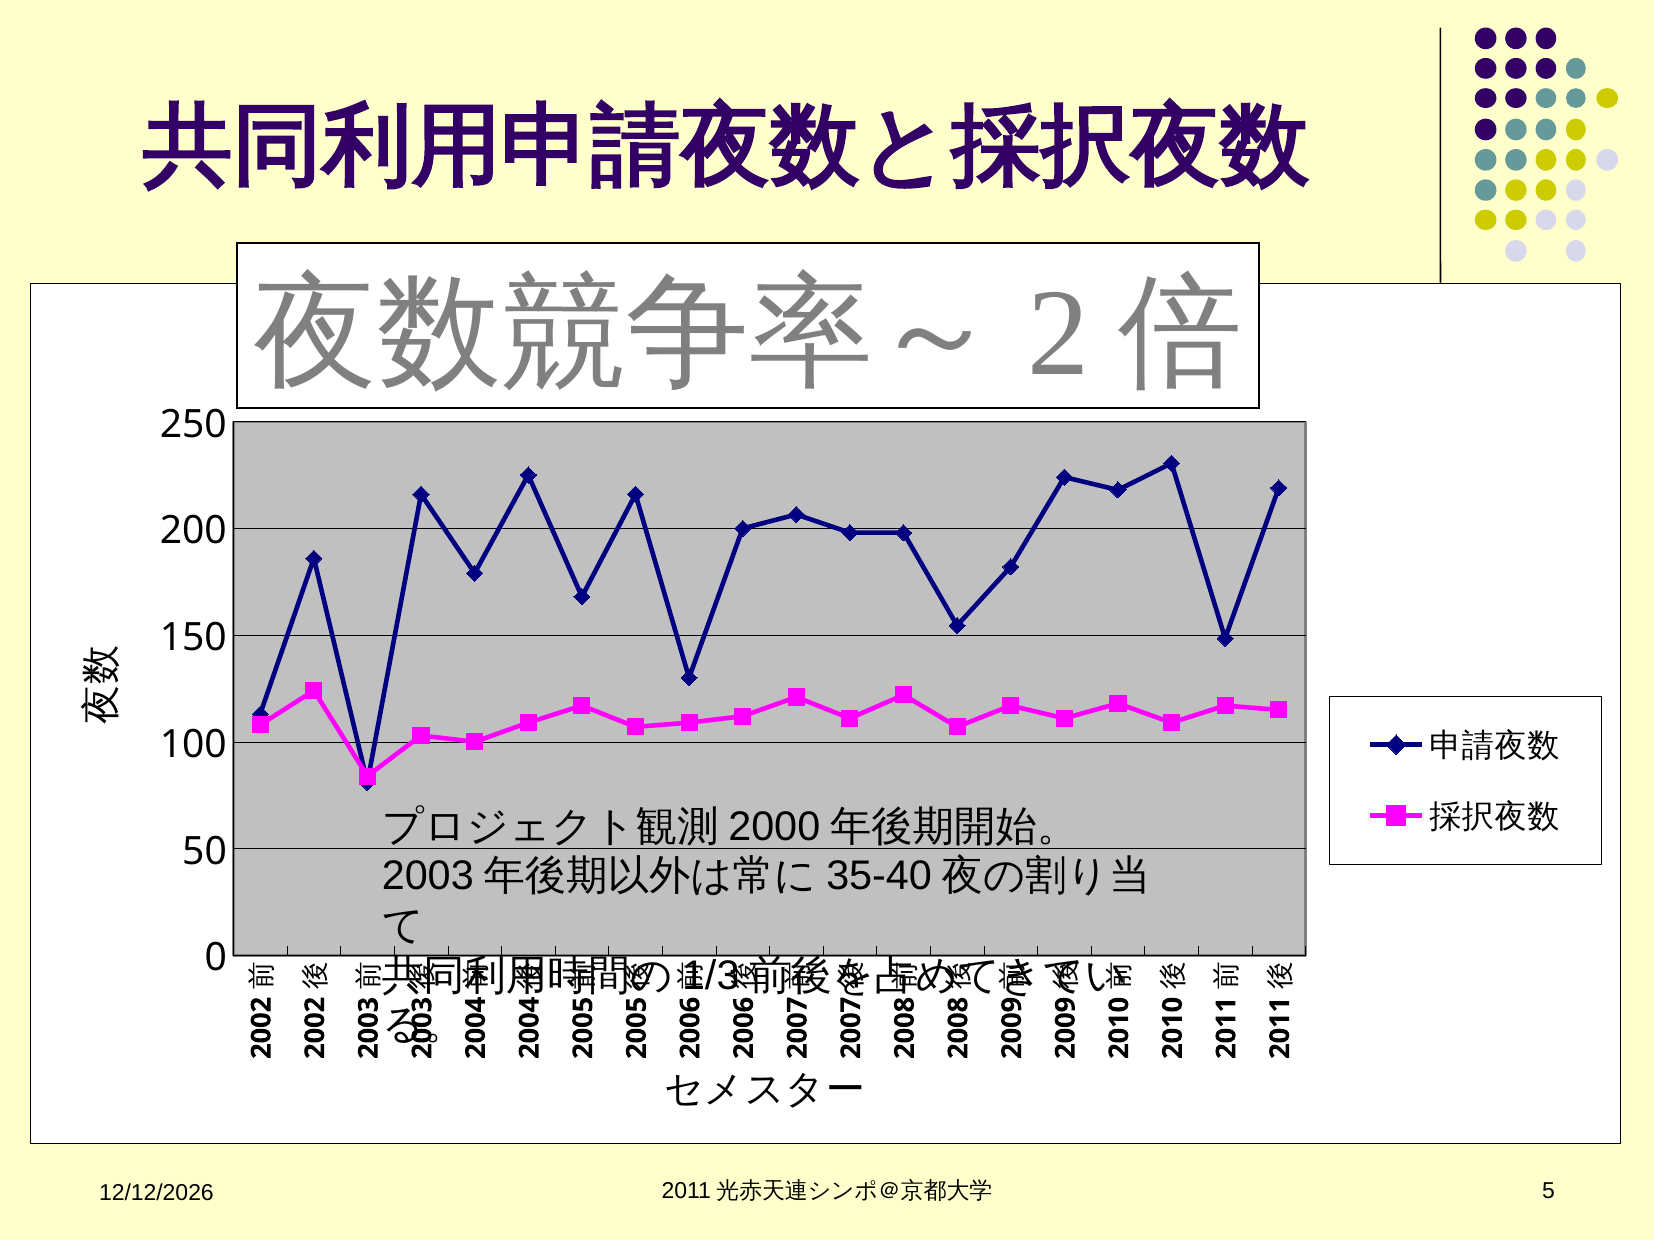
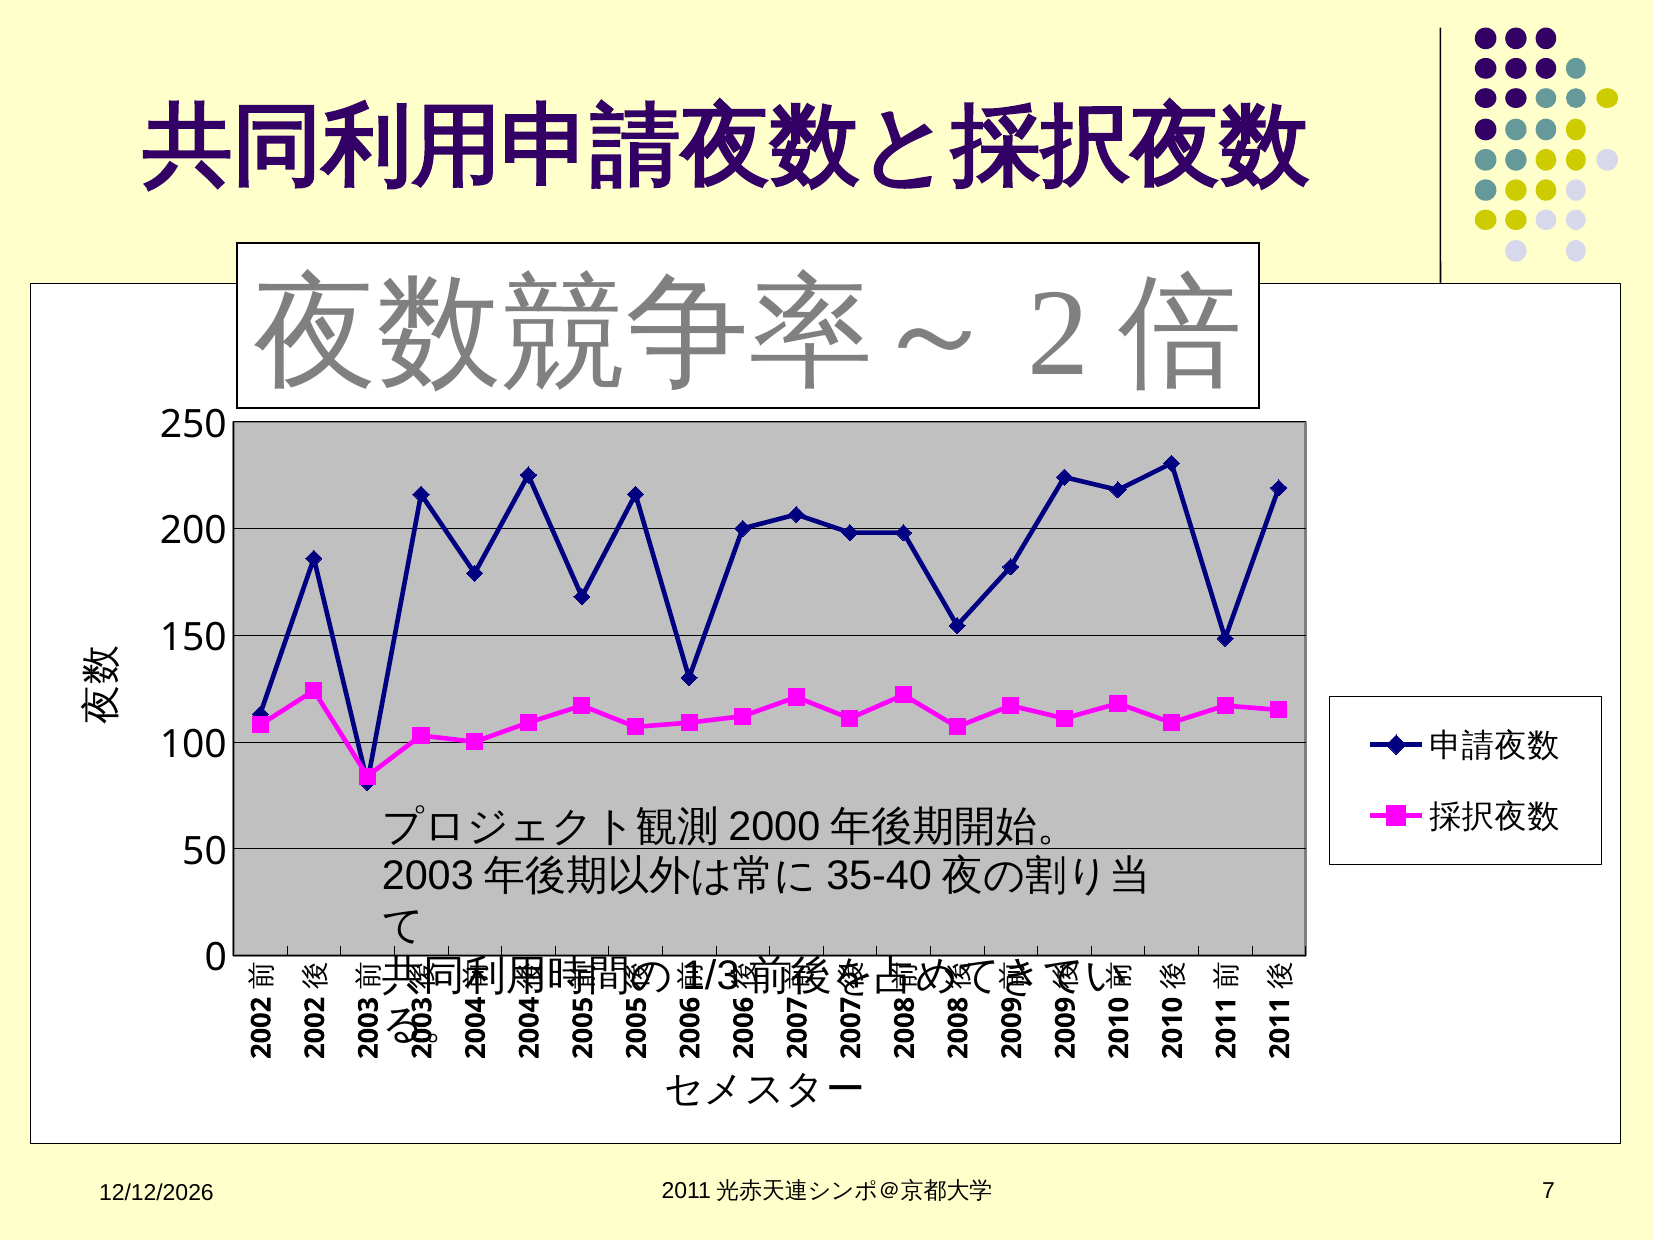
5: 5 -> 7 (1548, 1192)
